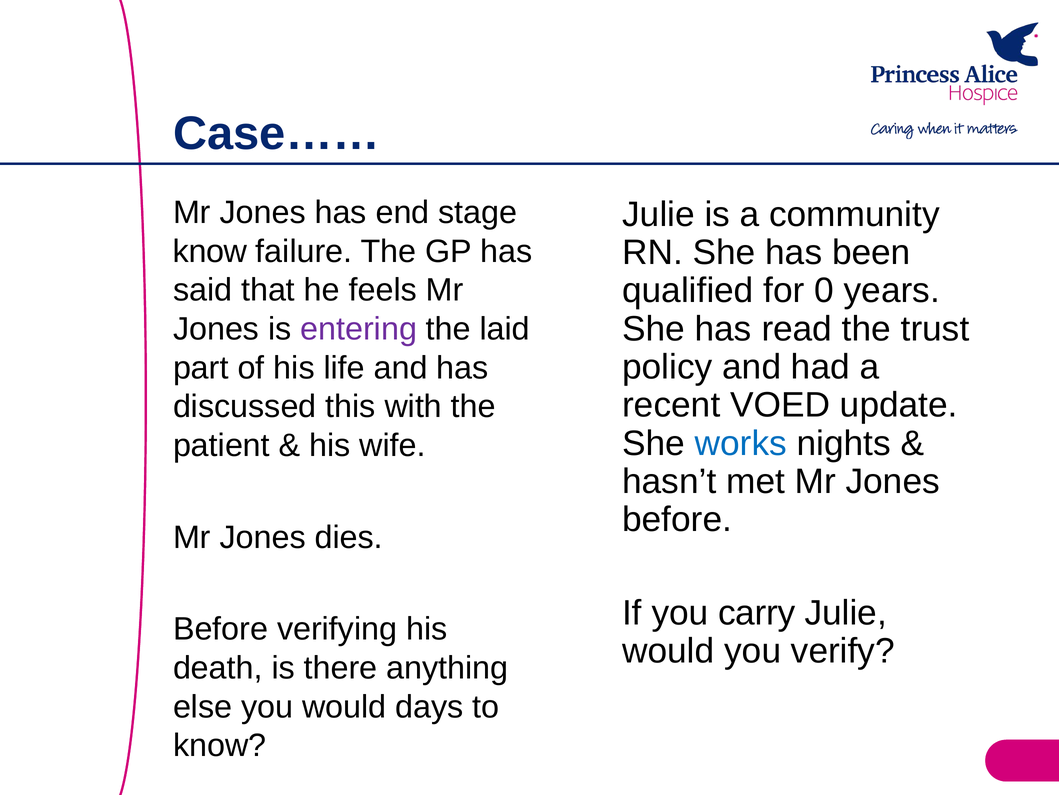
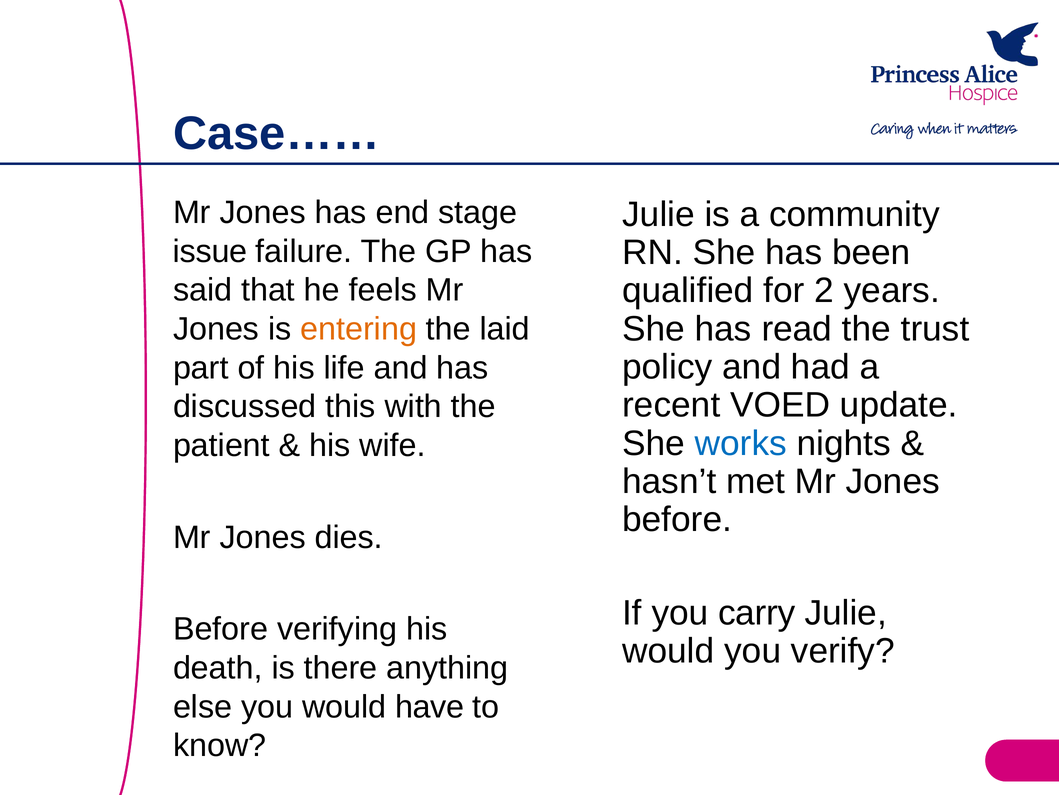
know: know -> issue (210, 251)
0: 0 -> 2 (824, 290)
entering colour: purple -> orange (359, 329)
days: days -> have (430, 706)
